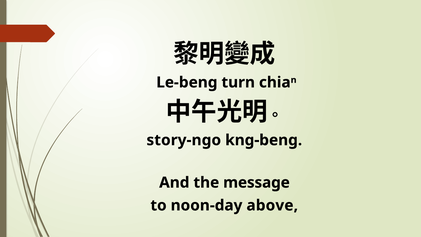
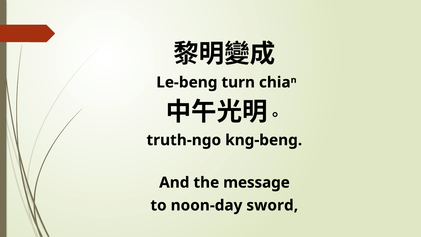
story-ngo: story-ngo -> truth-ngo (184, 140)
above: above -> sword (272, 205)
